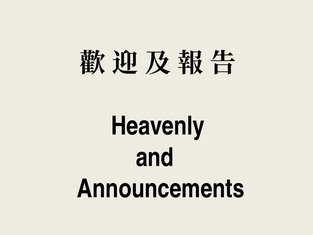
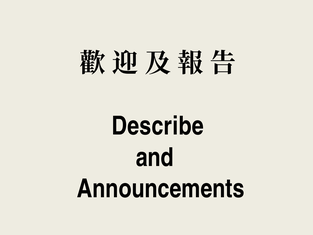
Heavenly: Heavenly -> Describe (158, 126)
